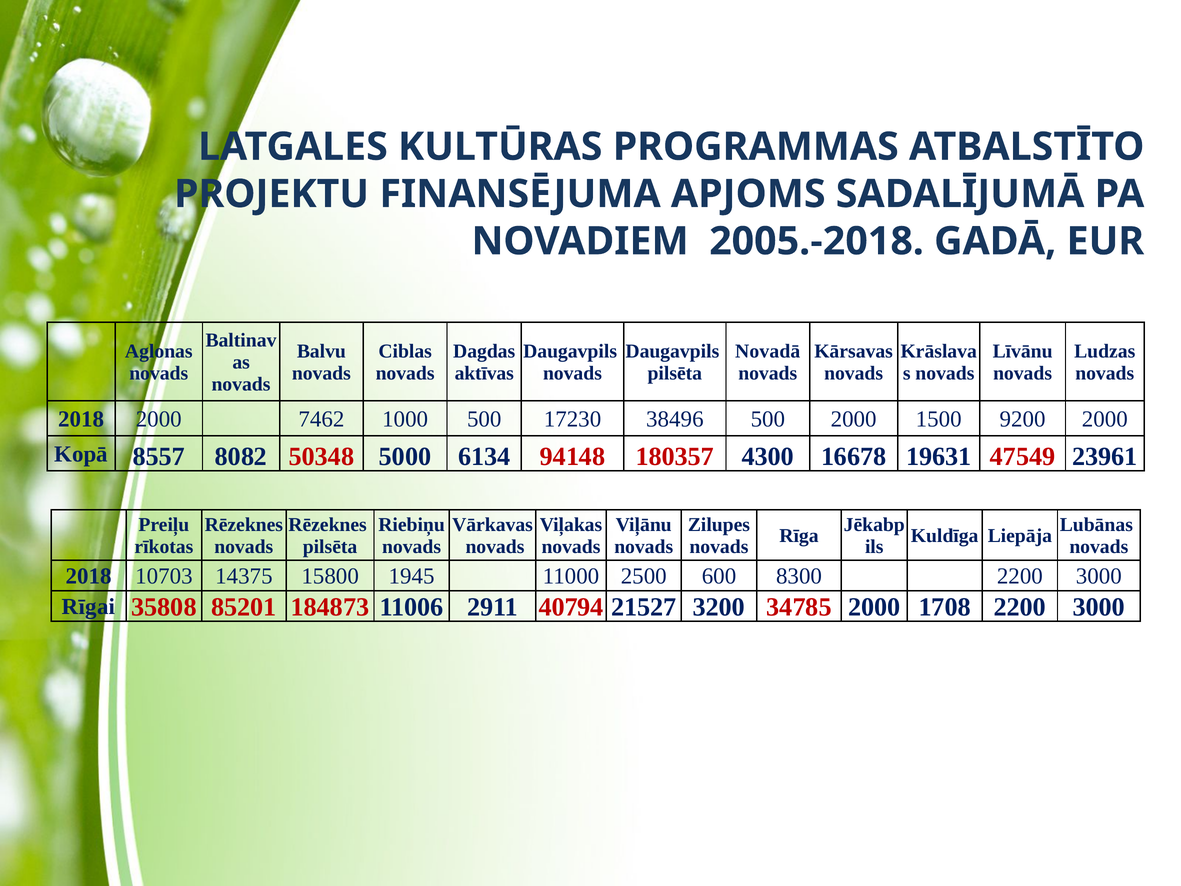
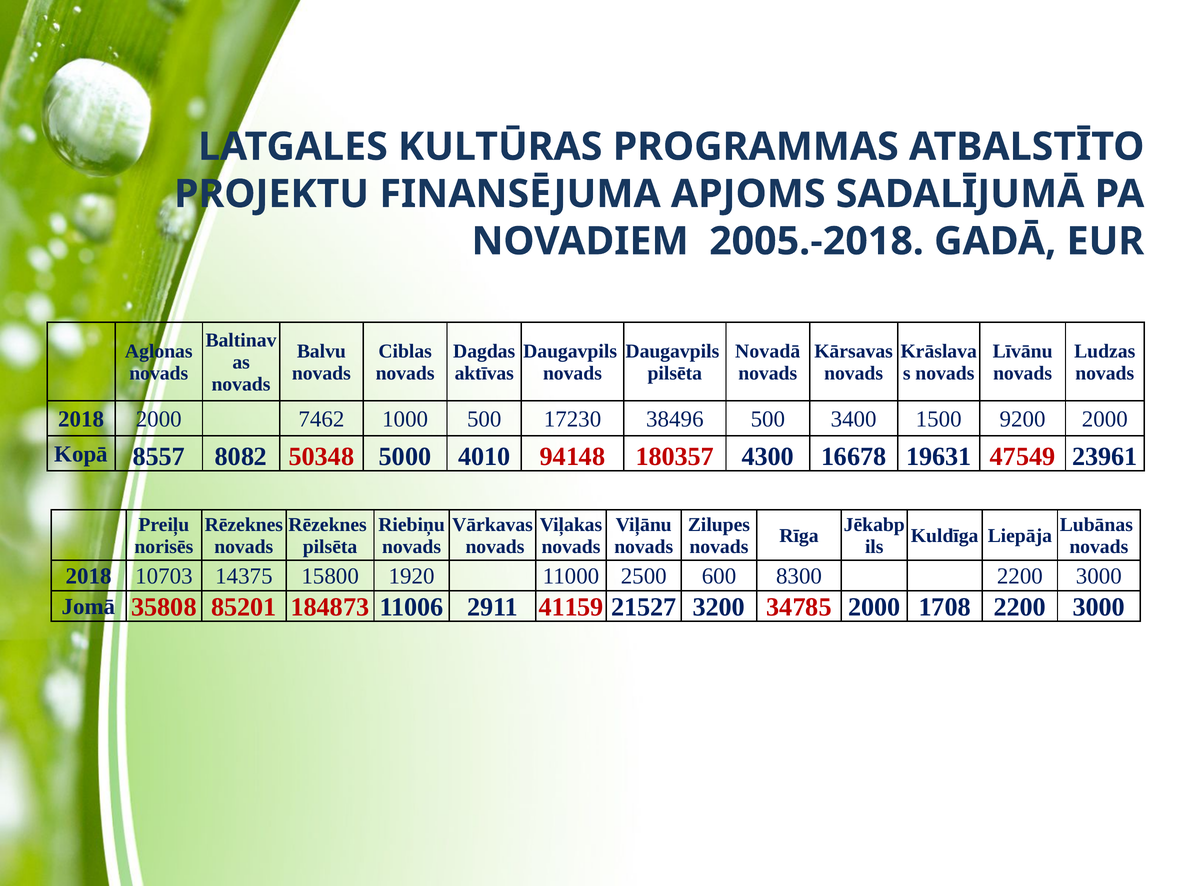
500 2000: 2000 -> 3400 (854, 419)
6134: 6134 -> 4010 (484, 456)
rīkotas: rīkotas -> norisēs (164, 546)
1945: 1945 -> 1920 (412, 576)
Rīgai: Rīgai -> Jomā (89, 607)
40794: 40794 -> 41159 (571, 607)
